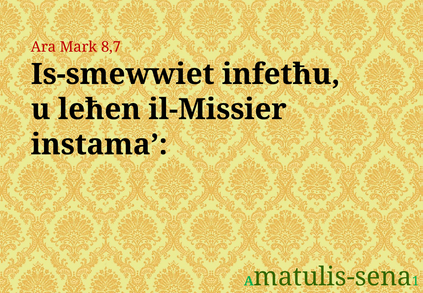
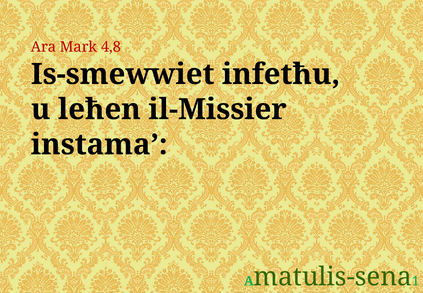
8,7: 8,7 -> 4,8 (111, 47)
